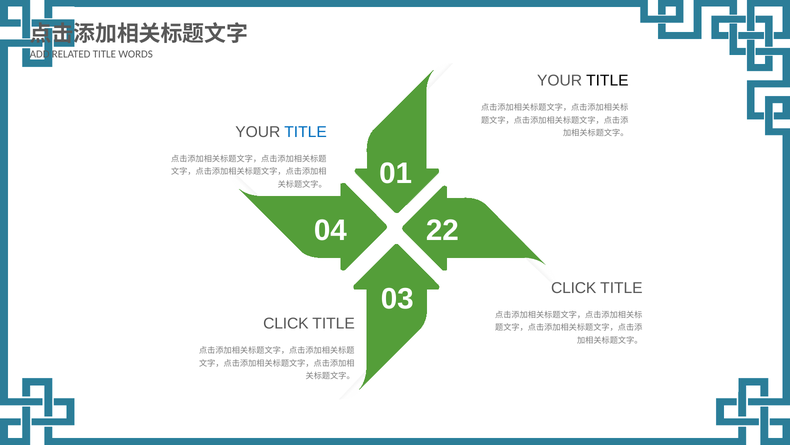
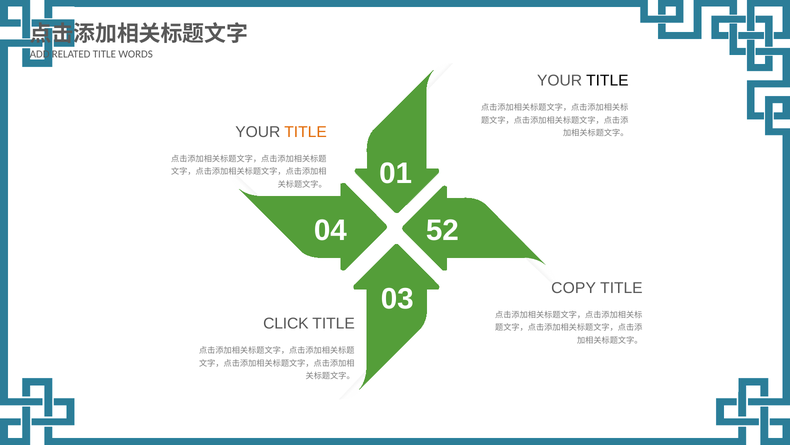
TITLE colour: blue -> orange (306, 132)
22: 22 -> 52 (442, 230)
CLICK: CLICK -> COPY (574, 288)
